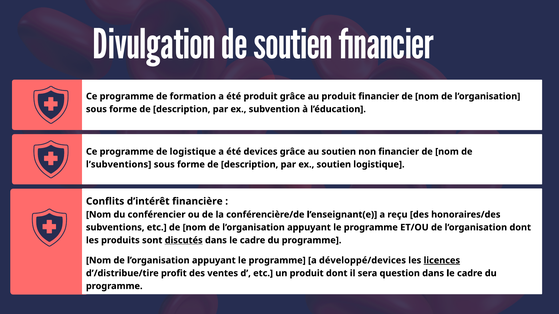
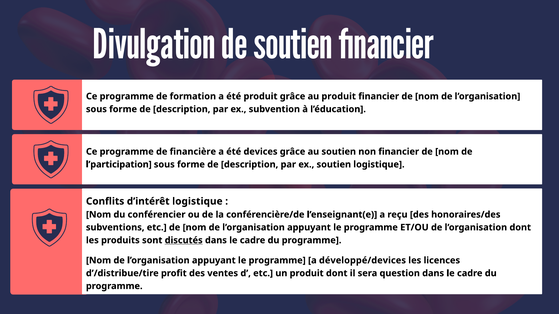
de logistique: logistique -> financière (193, 152)
l’subventions: l’subventions -> l’participation (119, 165)
d’intérêt financière: financière -> logistique (197, 202)
licences underline: present -> none (442, 261)
